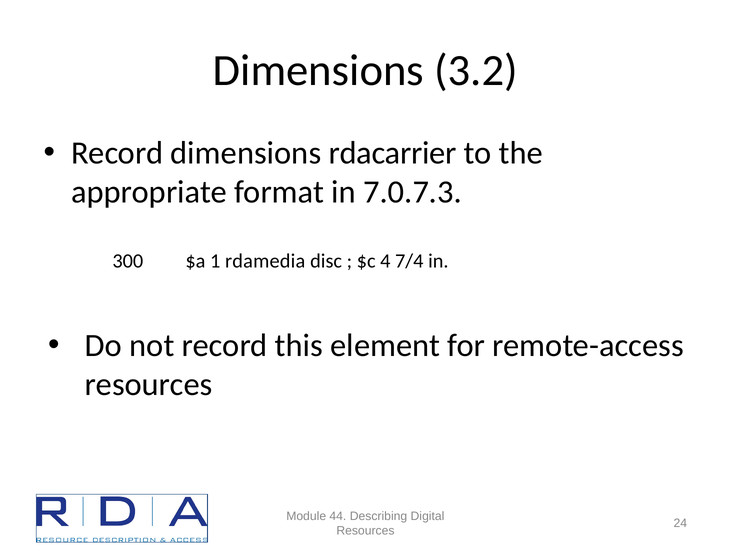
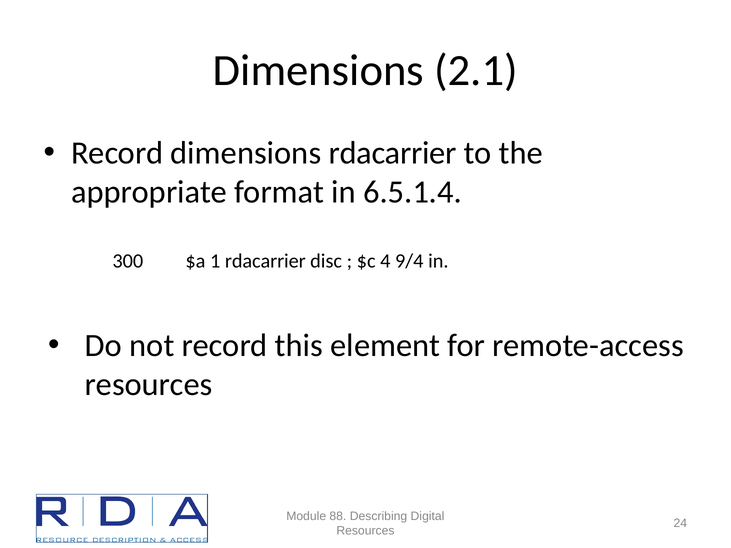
3.2: 3.2 -> 2.1 (476, 71)
7.0.7.3: 7.0.7.3 -> 6.5.1.4 (413, 192)
1 rdamedia: rdamedia -> rdacarrier (265, 261)
7/4: 7/4 -> 9/4 (409, 261)
44: 44 -> 88 (338, 516)
